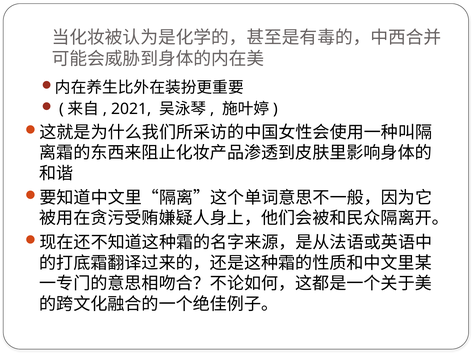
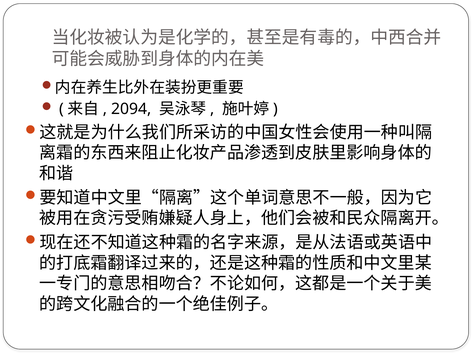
2021: 2021 -> 2094 (131, 109)
